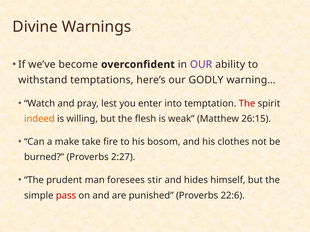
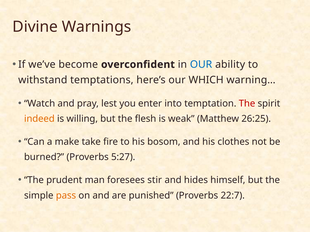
OUR colour: purple -> blue (201, 65)
GODLY: GODLY -> WHICH (206, 80)
26:15: 26:15 -> 26:25 (256, 119)
2:27: 2:27 -> 5:27 (123, 157)
pass colour: red -> orange (66, 196)
22:6: 22:6 -> 22:7 (233, 196)
